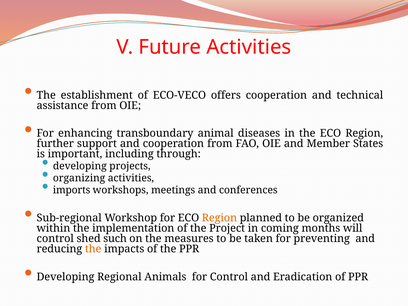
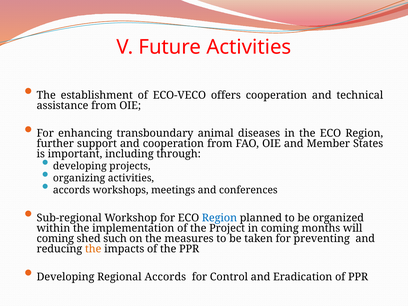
imports: imports -> accords (72, 190)
Region colour: orange -> blue (219, 218)
control: control -> coming (55, 239)
Regional Animals: Animals -> Accords (165, 277)
